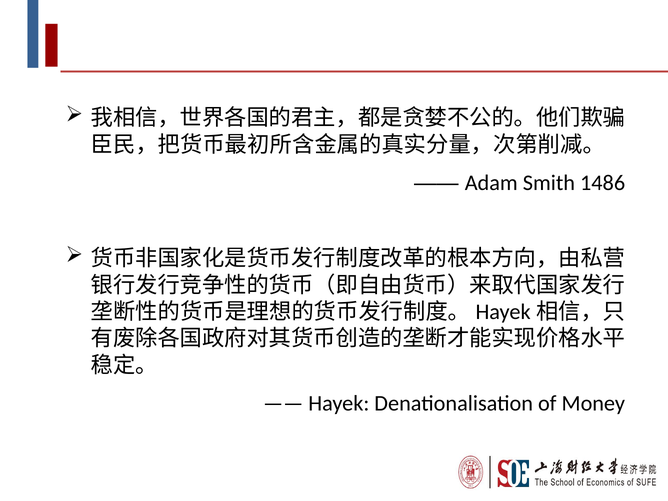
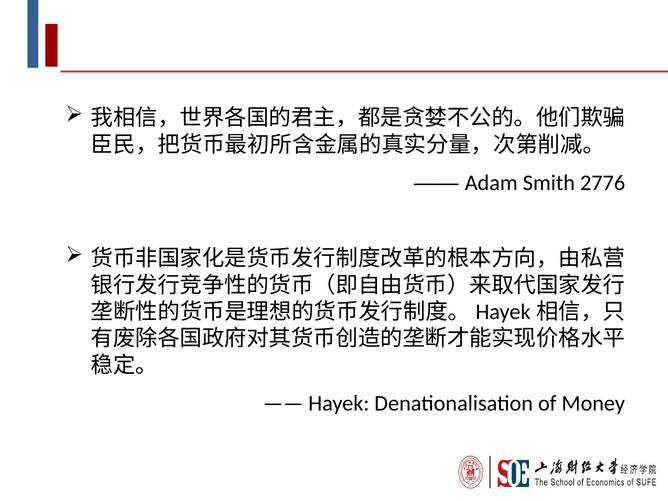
1486: 1486 -> 2776 (603, 183)
